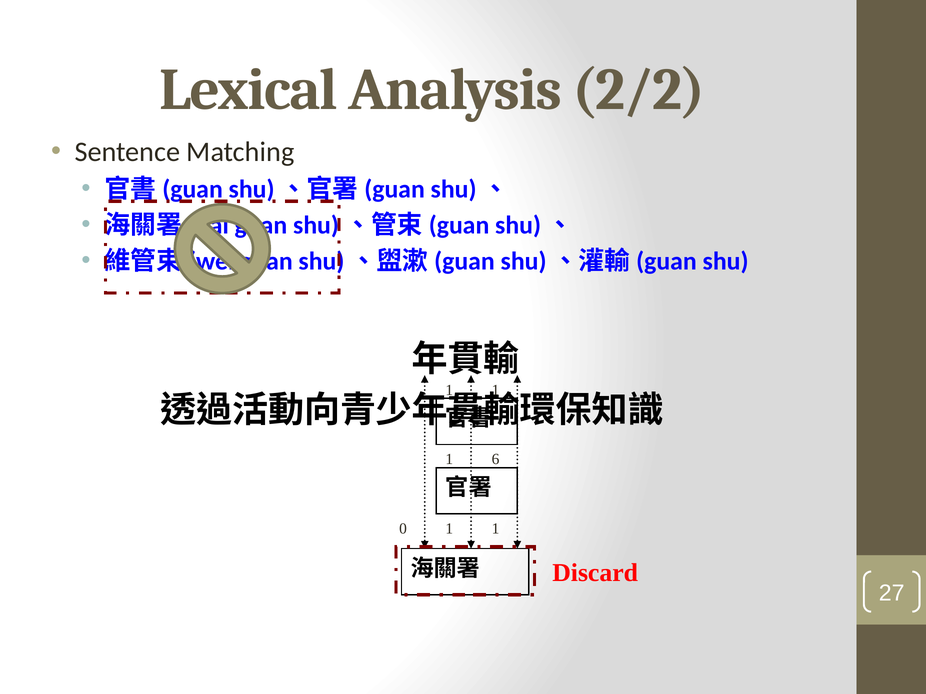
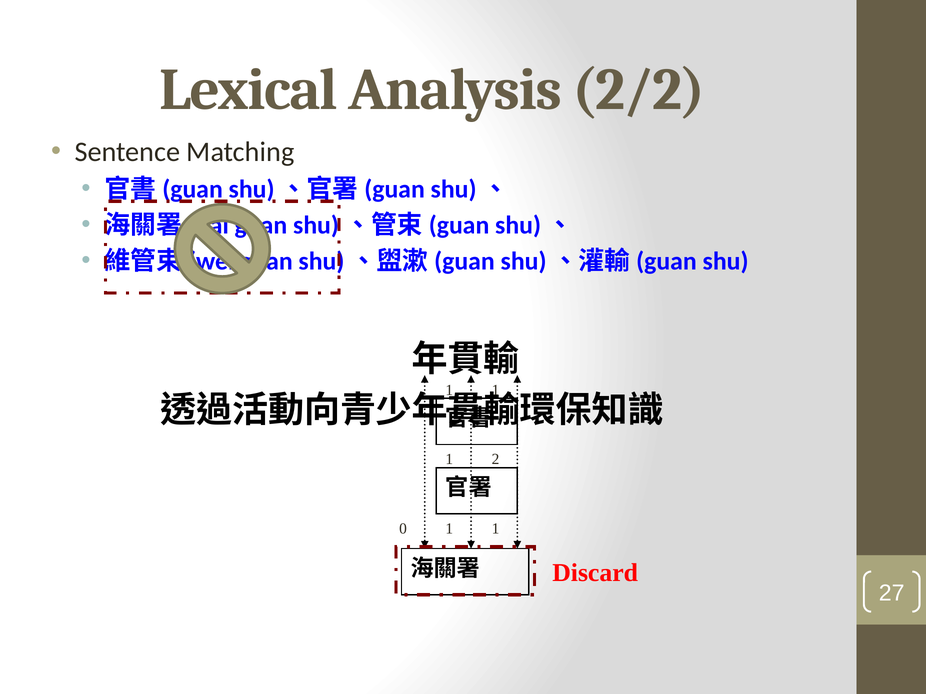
6: 6 -> 2 (496, 460)
